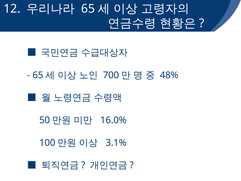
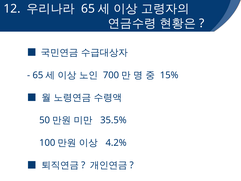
48%: 48% -> 15% (169, 75)
16.0%: 16.0% -> 35.5% (113, 120)
3.1%: 3.1% -> 4.2% (116, 143)
